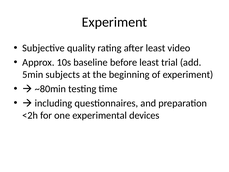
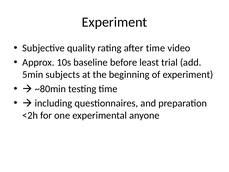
after least: least -> time (155, 48)
devices: devices -> anyone (144, 115)
